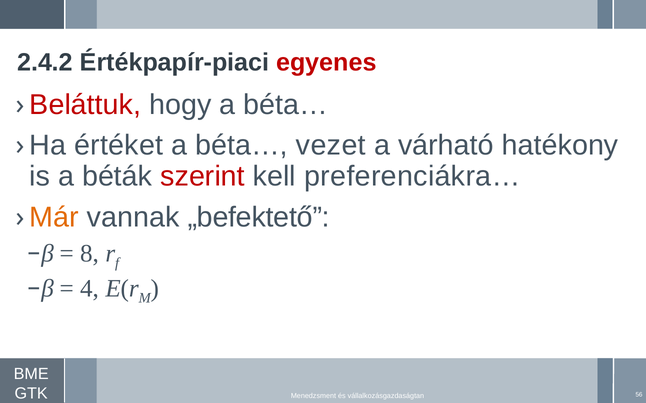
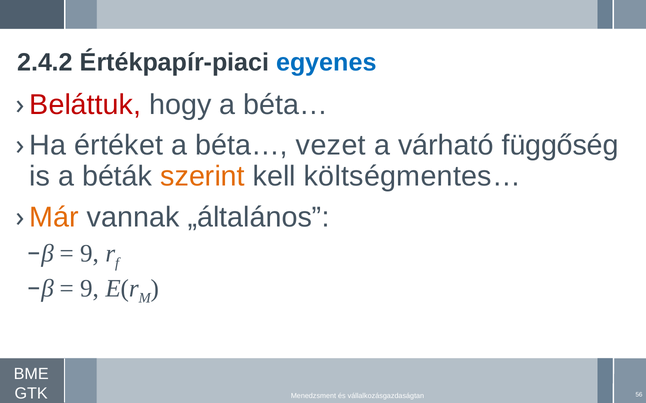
egyenes colour: red -> blue (326, 63)
hatékony: hatékony -> függőség (560, 146)
szerint colour: red -> orange (203, 177)
preferenciákra…: preferenciákra… -> költségmentes… (412, 177)
„befektető: „befektető -> „általános (259, 218)
8: 8 -> 9 (90, 254)
4: 4 -> 9 (90, 289)
